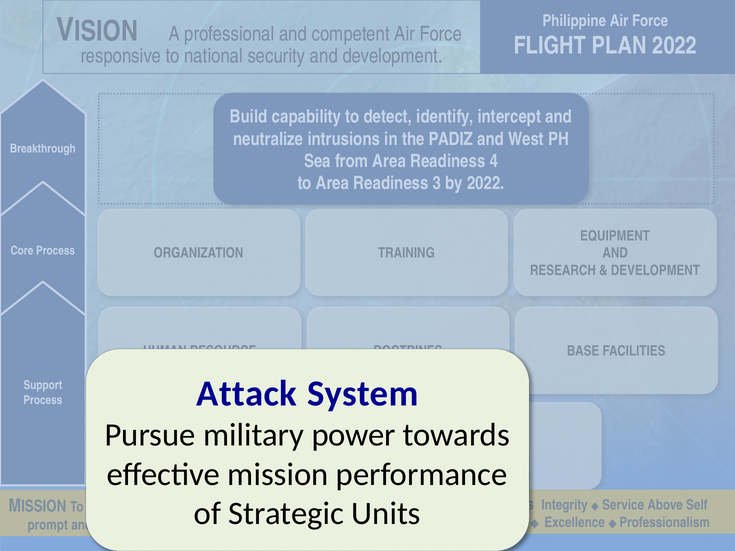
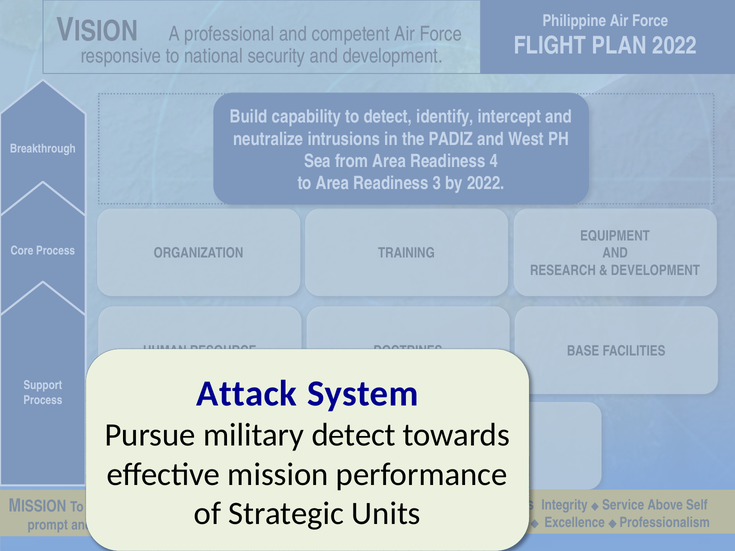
power: power -> detect (354, 435)
